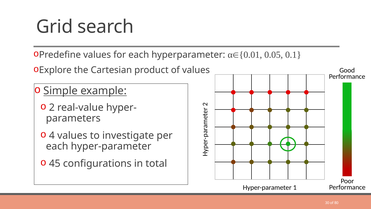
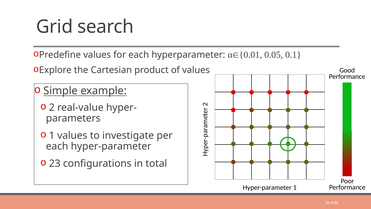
4: 4 -> 1 (52, 135)
45: 45 -> 23 (55, 163)
